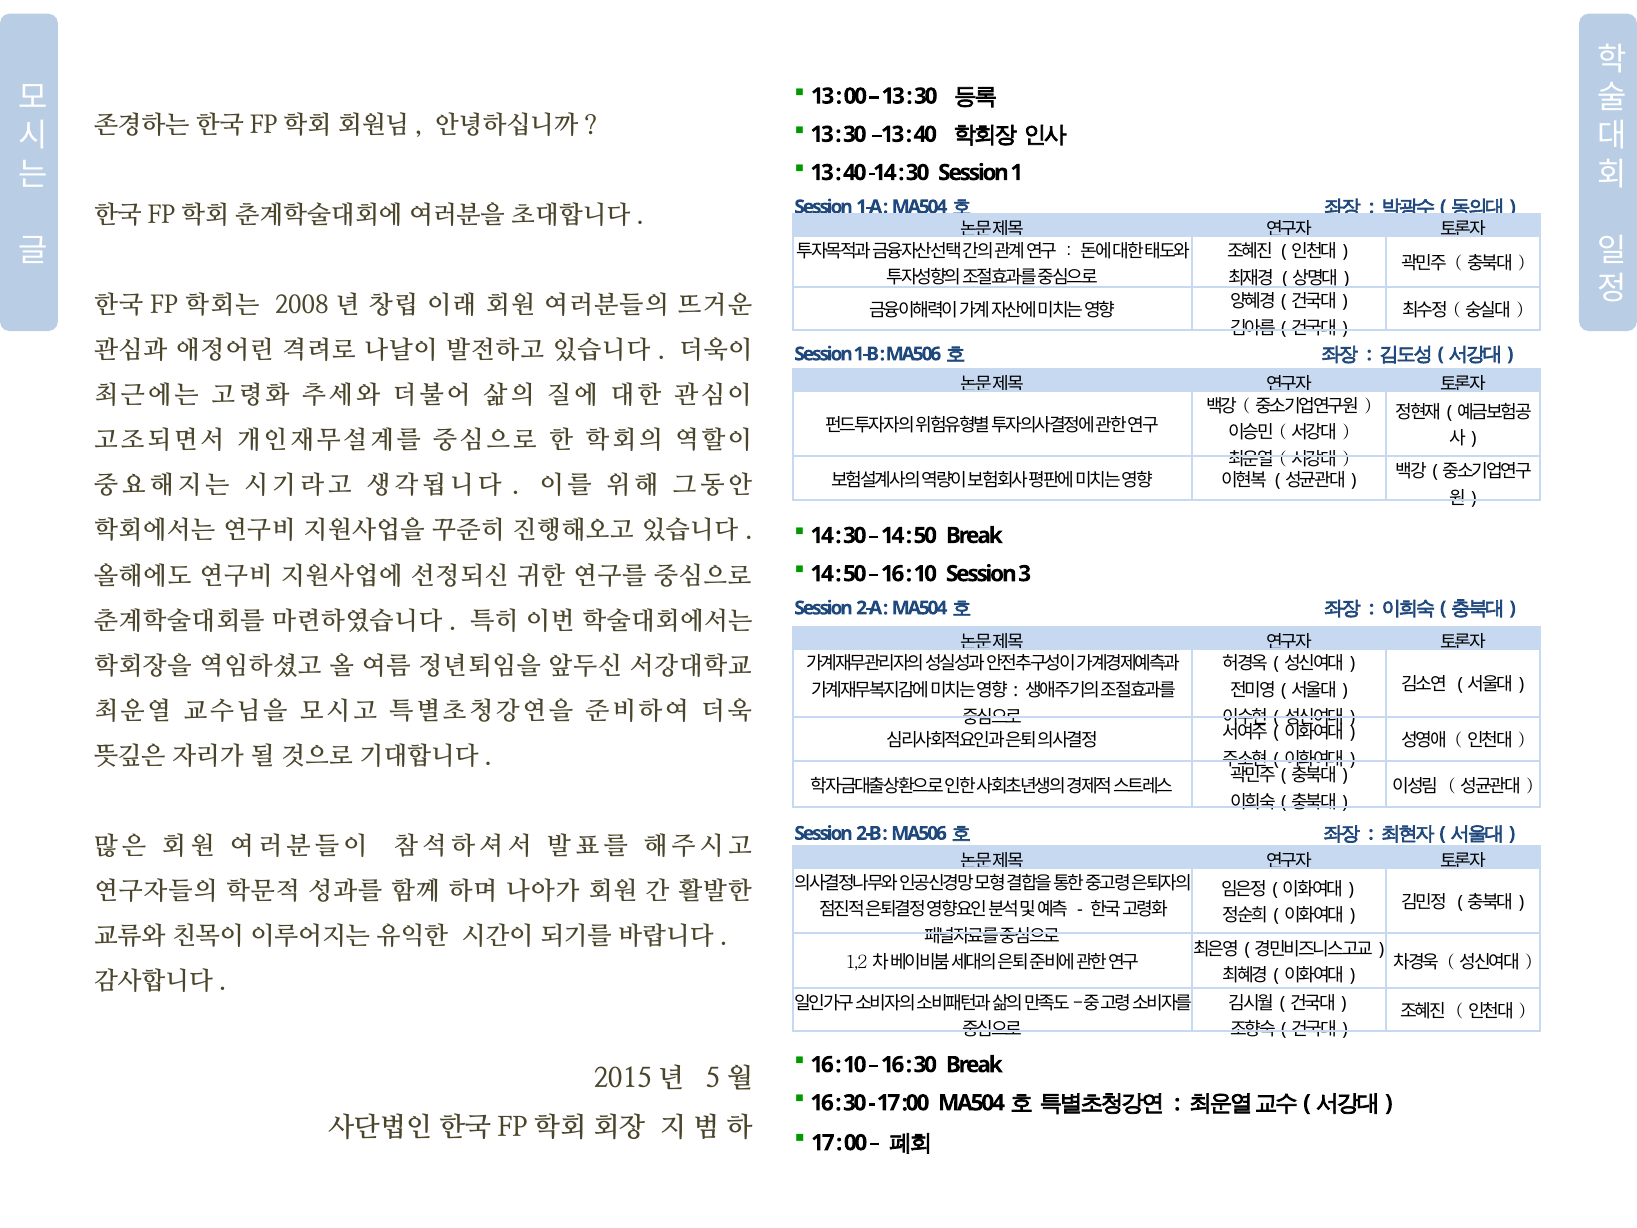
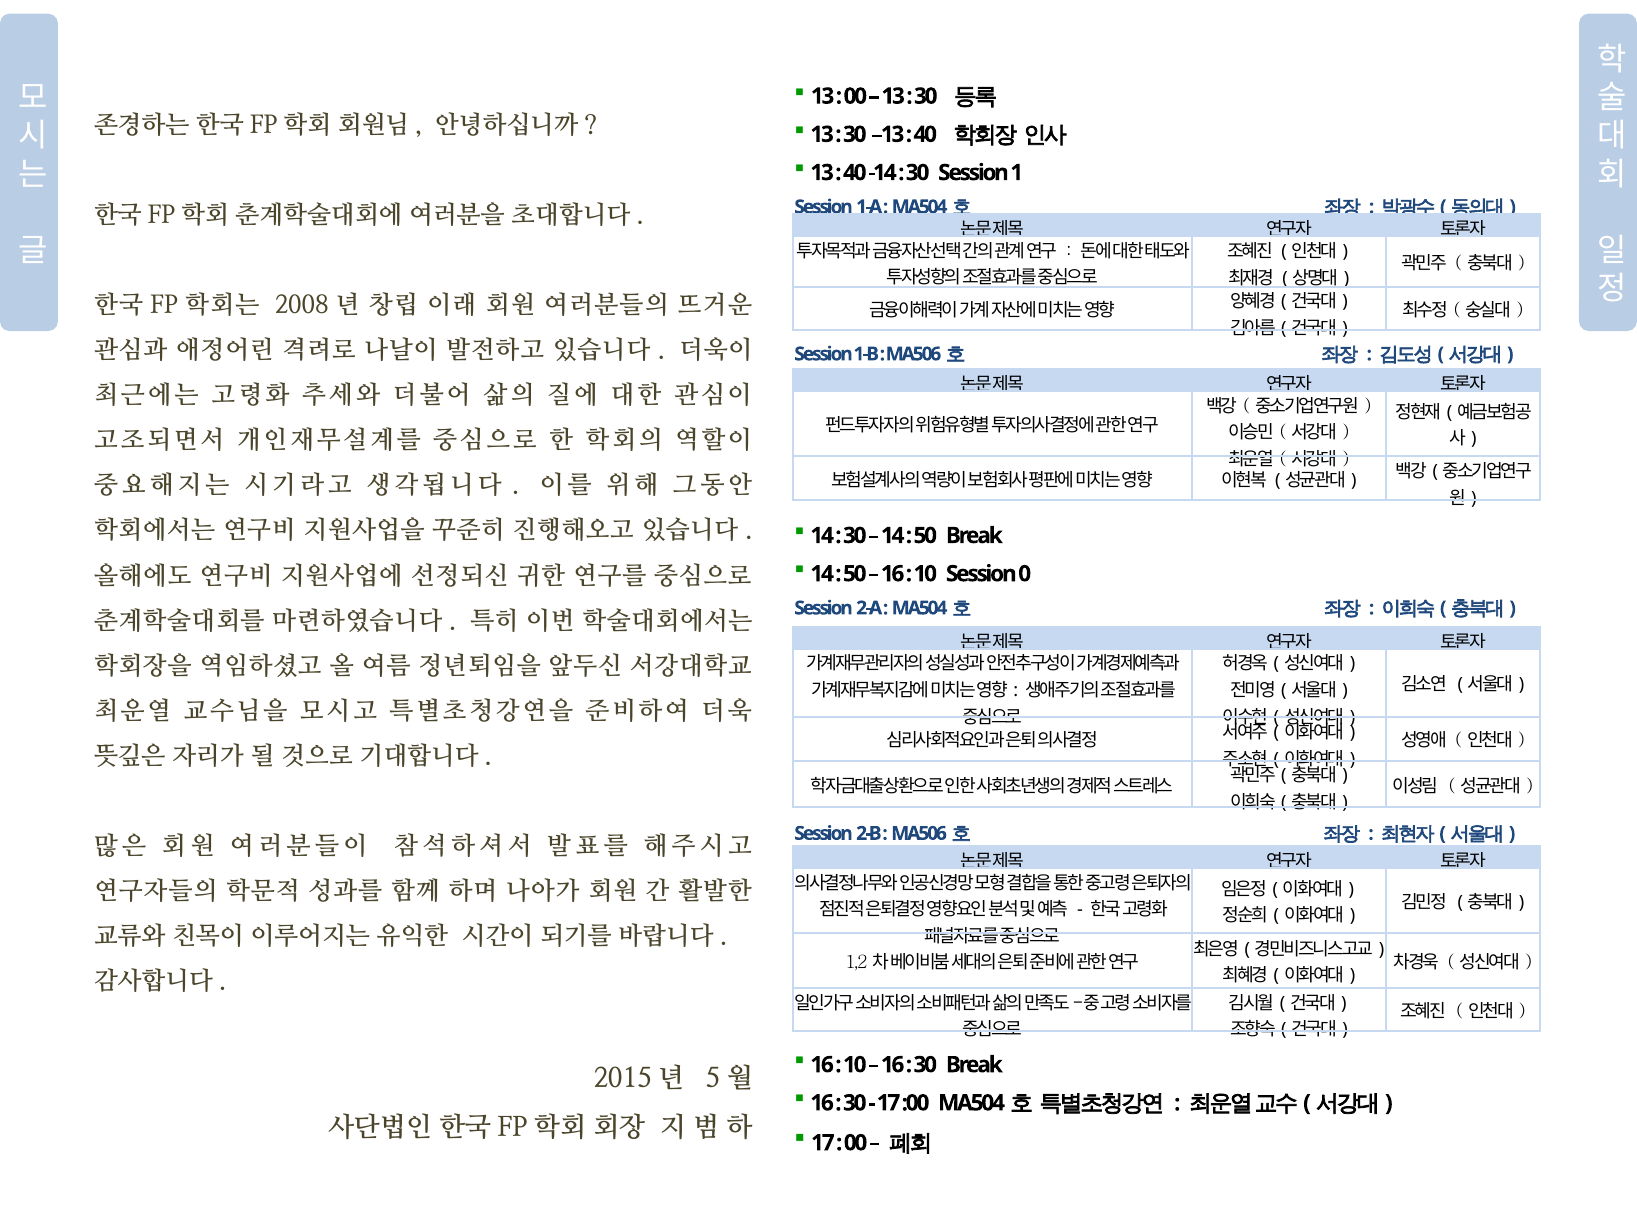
3: 3 -> 0 (1025, 574)
